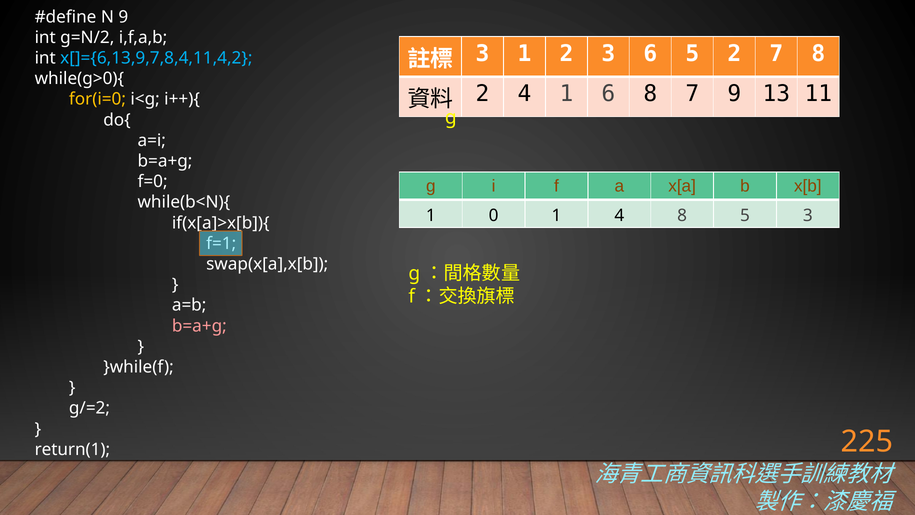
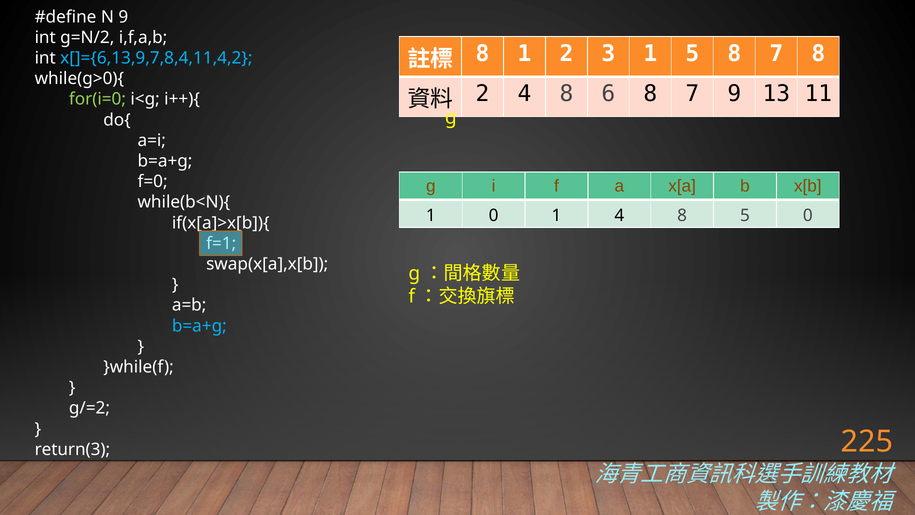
3: 3 -> 8 (482, 54)
3 6: 6 -> 1 (650, 54)
5 2: 2 -> 8 (734, 54)
2 4 1: 1 -> 8 (566, 94)
for(i=0 colour: yellow -> light green (97, 99)
5 3: 3 -> 0 (808, 216)
b=a+g colour: pink -> light blue (199, 326)
return(1: return(1 -> return(3 (72, 449)
